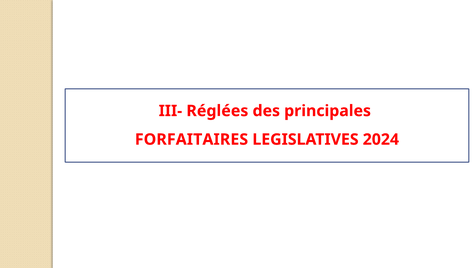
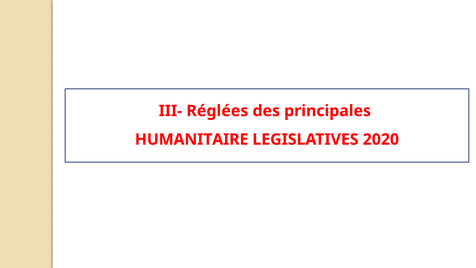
FORFAITAIRES: FORFAITAIRES -> HUMANITAIRE (192, 139)
2024: 2024 -> 2020 (381, 139)
